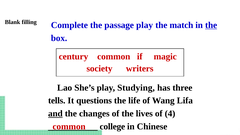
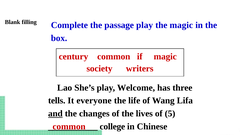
the match: match -> magic (181, 25)
the underline: present -> none (211, 25)
Studying: Studying -> Welcome (136, 88)
questions: questions -> everyone (94, 101)
4: 4 -> 5 (170, 114)
